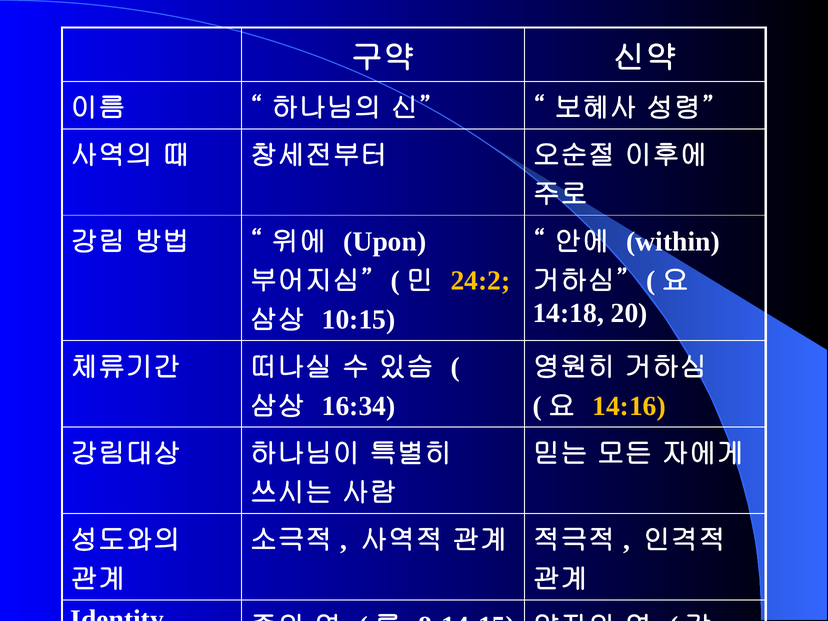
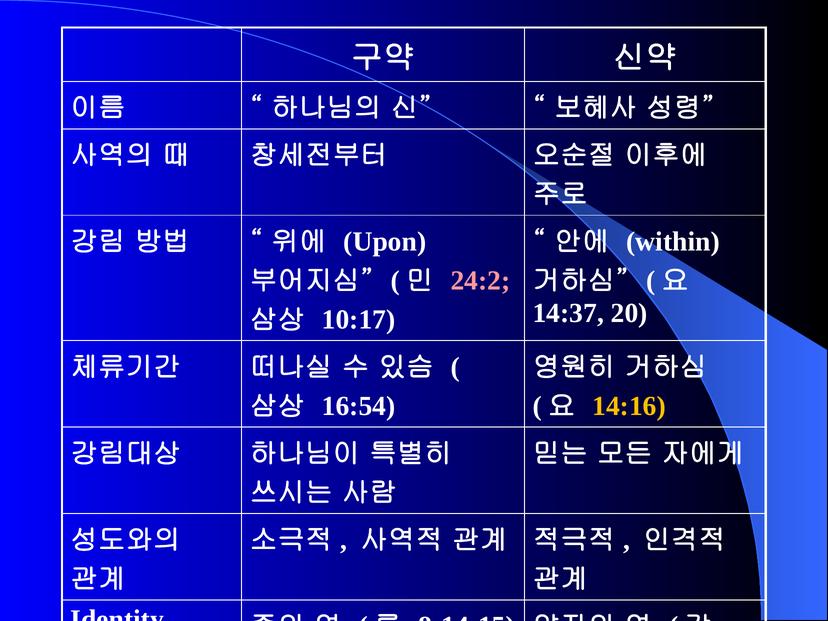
24:2 colour: yellow -> pink (480, 281)
14:18: 14:18 -> 14:37 (568, 313)
10:15: 10:15 -> 10:17 (359, 320)
16:34: 16:34 -> 16:54 (359, 406)
